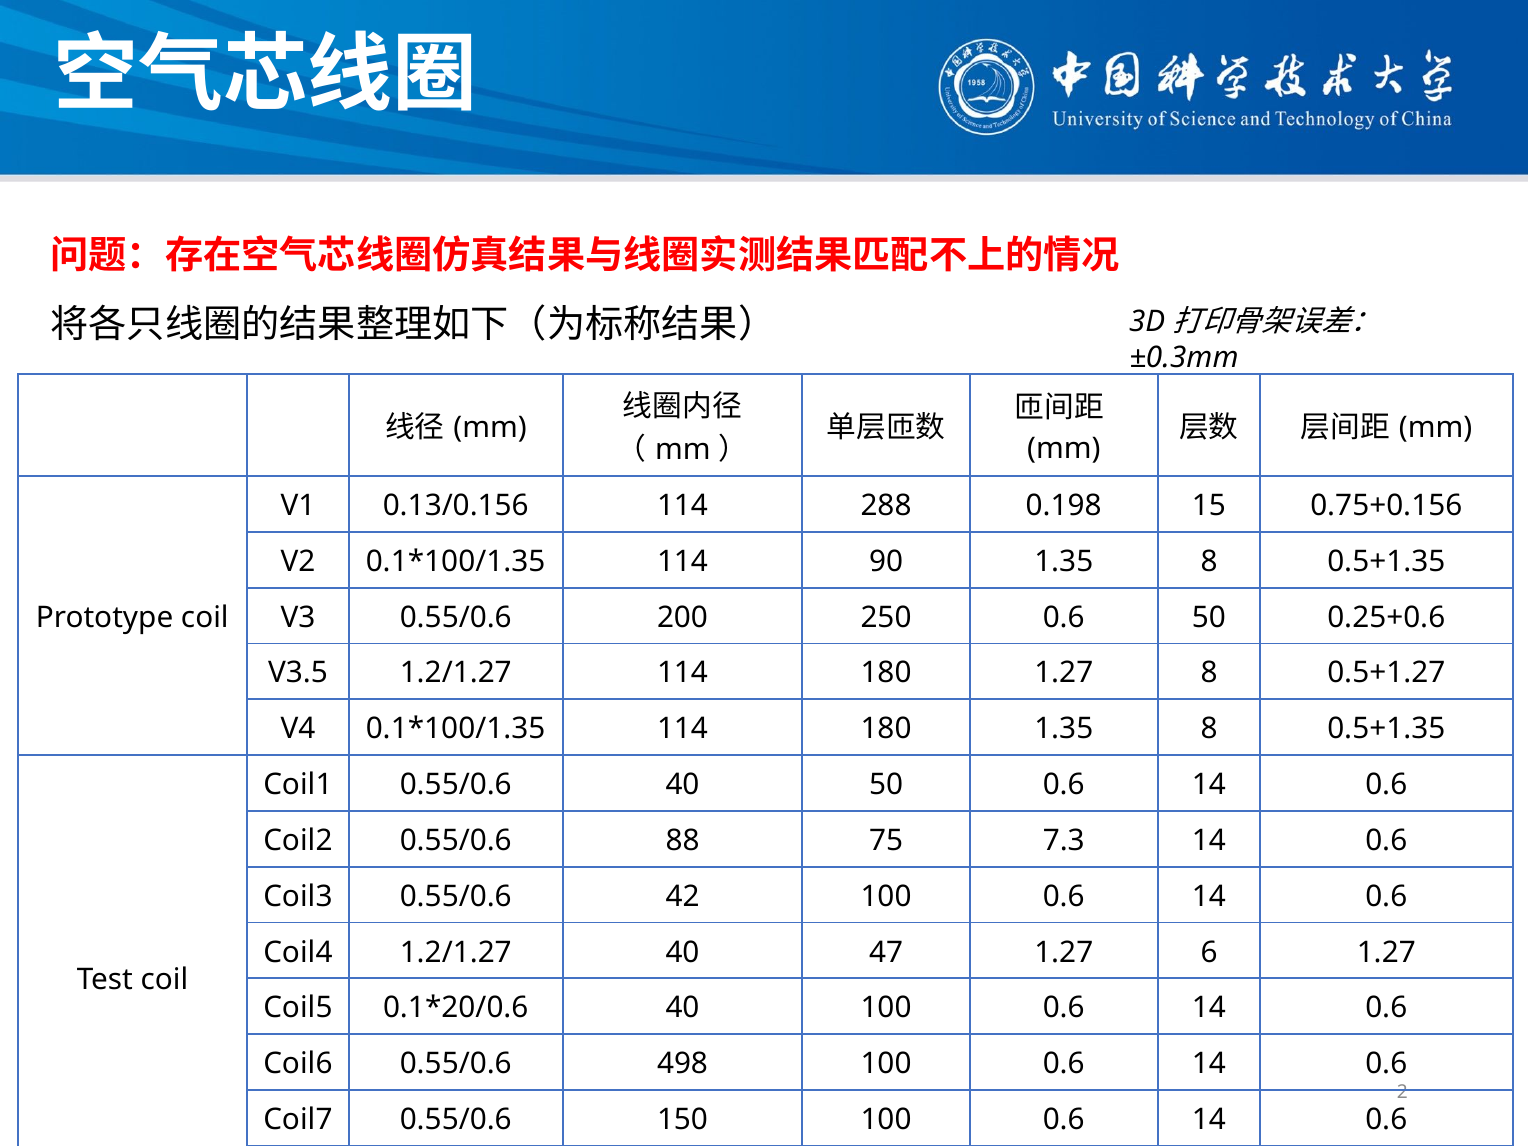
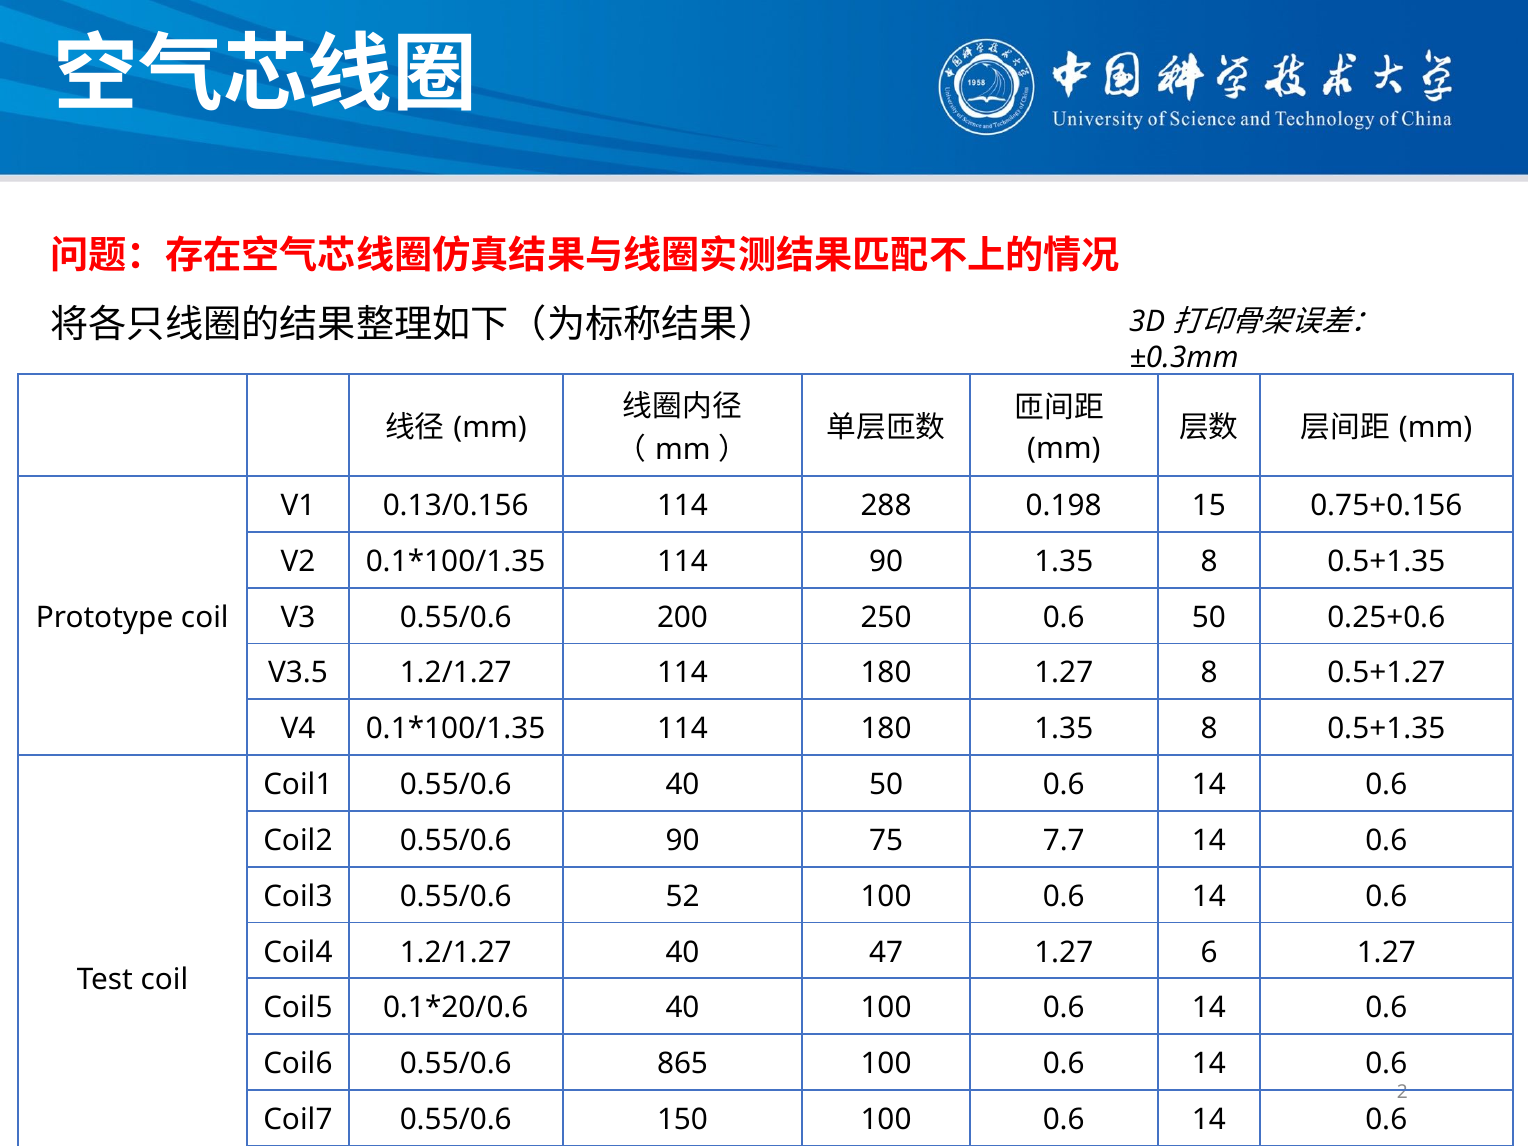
0.55/0.6 88: 88 -> 90 (683, 841)
7.3: 7.3 -> 7.7 (1064, 841)
42: 42 -> 52 (683, 896)
498: 498 -> 865 (683, 1064)
